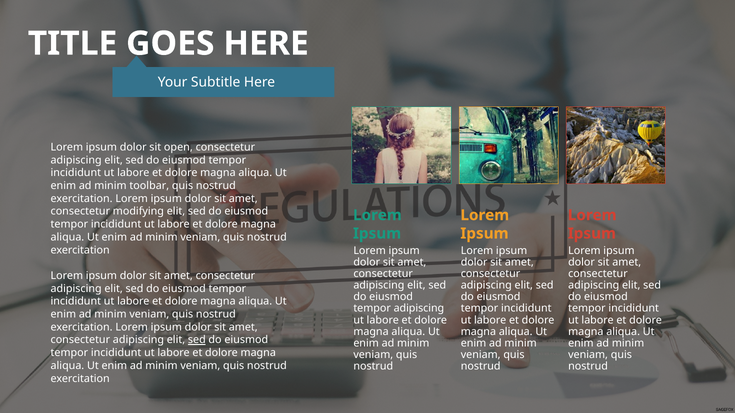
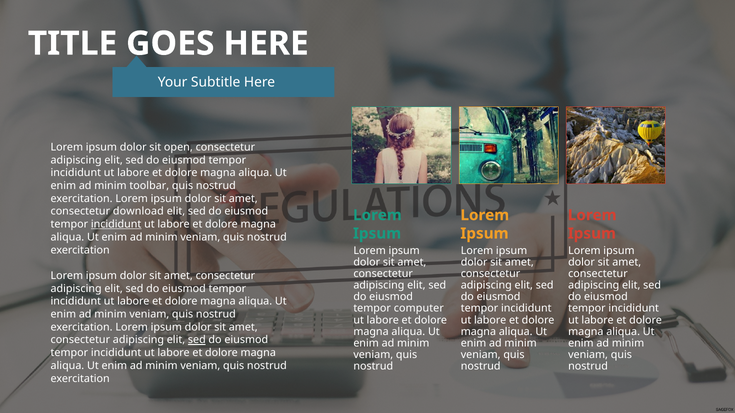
modifying: modifying -> download (138, 212)
incididunt underline: none -> present (116, 224)
tempor adipiscing: adipiscing -> computer (419, 309)
